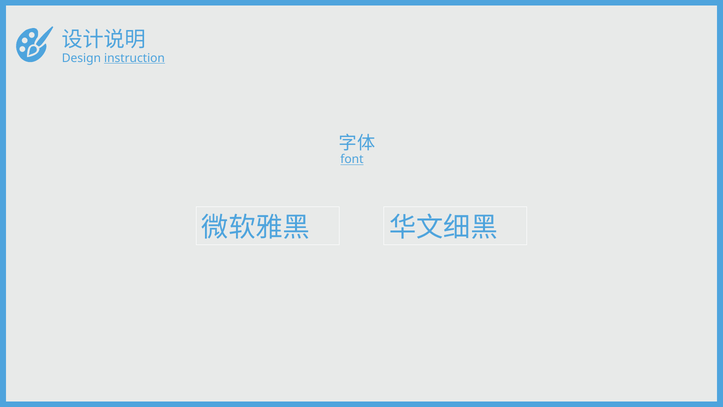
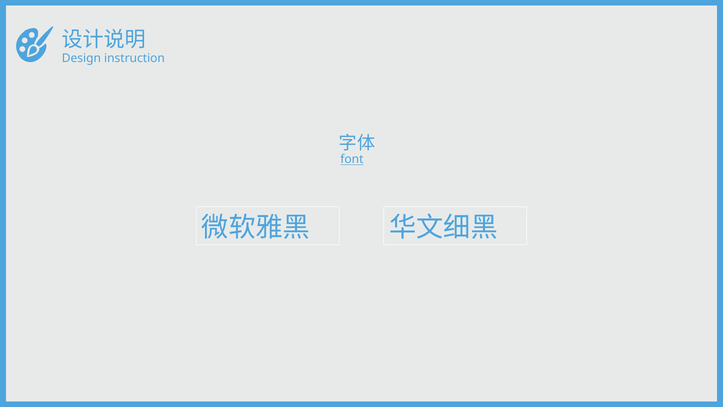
instruction underline: present -> none (134, 58)
